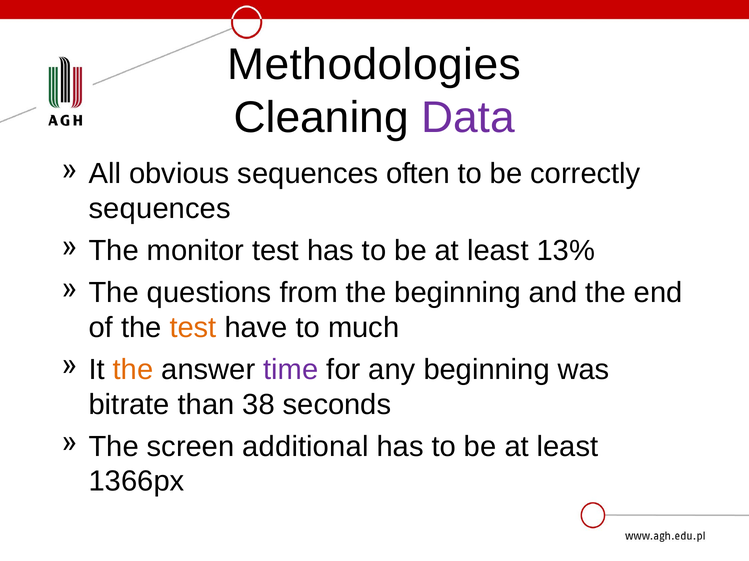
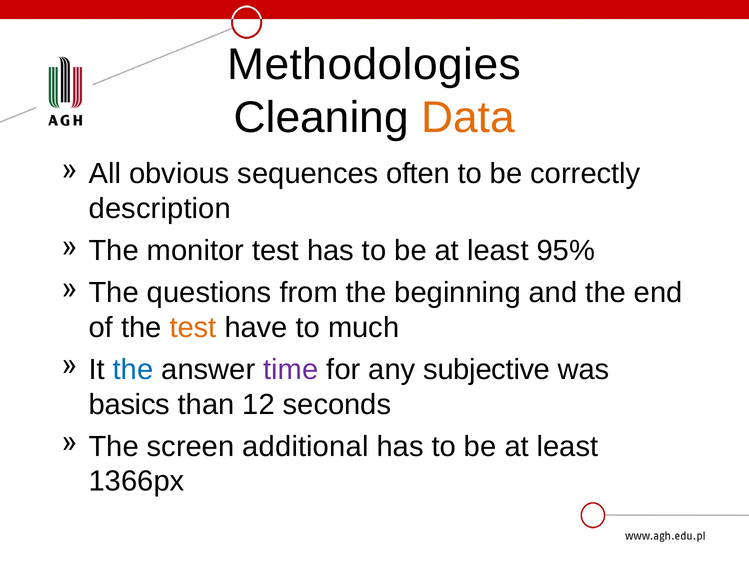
Data colour: purple -> orange (468, 118)
sequences: sequences -> description (160, 209)
13%: 13% -> 95% (566, 251)
the colour: orange -> blue (133, 370)
any beginning: beginning -> subjective (487, 370)
bitrate: bitrate -> basics (129, 405)
38: 38 -> 12 (259, 405)
